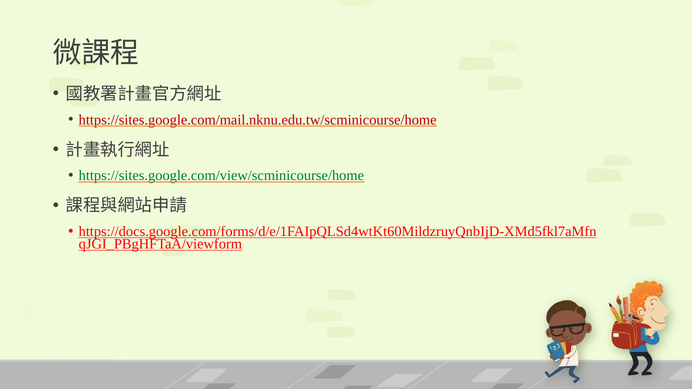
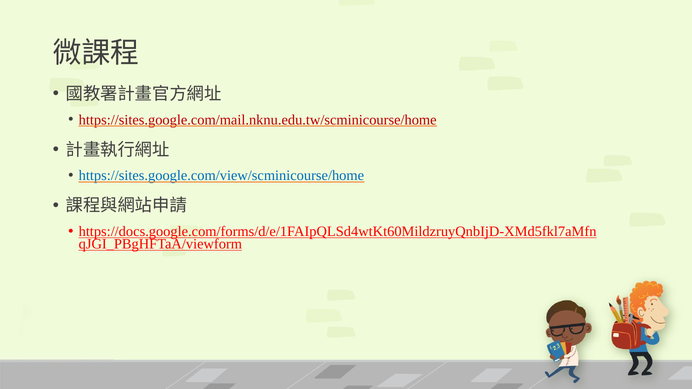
https://sites.google.com/view/scminicourse/home colour: green -> blue (221, 176)
